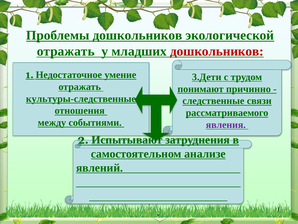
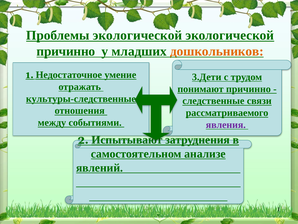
Проблемы дошкольников: дошкольников -> экологической (137, 35)
отражать: отражать -> причинно (66, 51)
дошкольников colour: red -> orange (217, 51)
